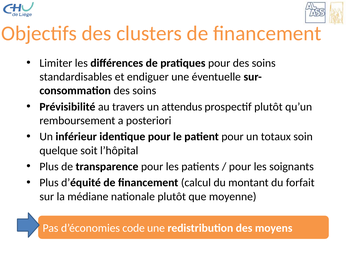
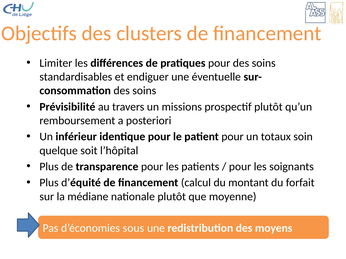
attendus: attendus -> missions (182, 107)
code: code -> sous (133, 229)
